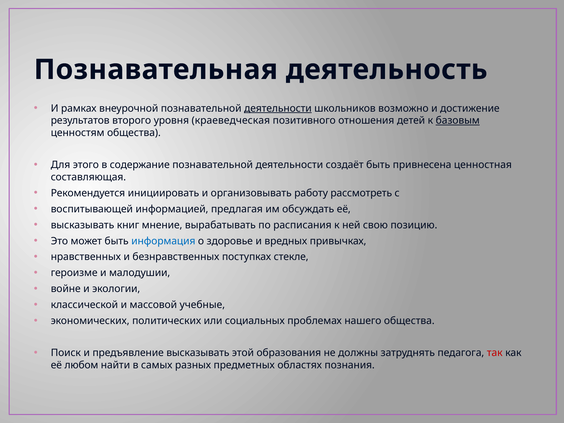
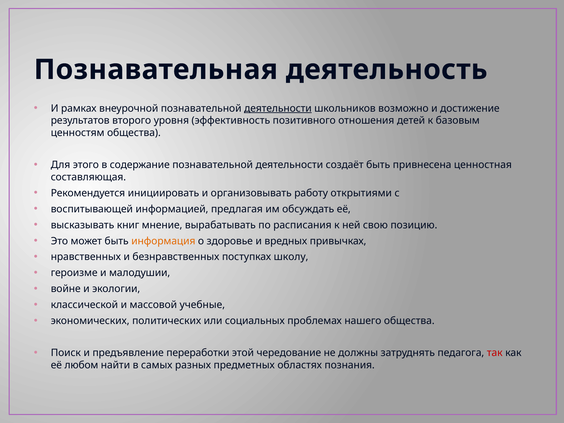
краеведческая: краеведческая -> эффективность (231, 121)
базовым underline: present -> none (458, 121)
рассмотреть: рассмотреть -> открытиями (361, 193)
информация colour: blue -> orange (163, 241)
стекле: стекле -> школу (291, 257)
предъявление высказывать: высказывать -> переработки (198, 353)
образования: образования -> чередование (289, 353)
